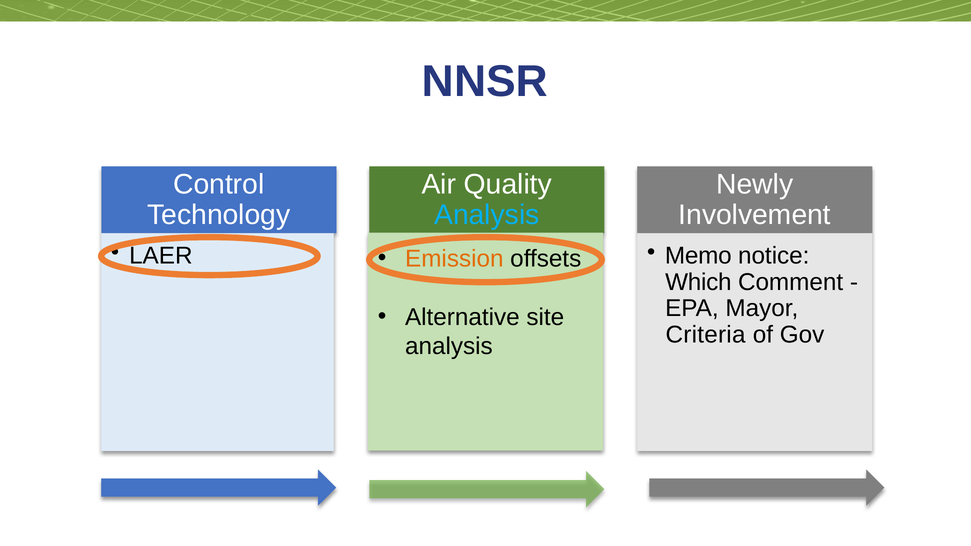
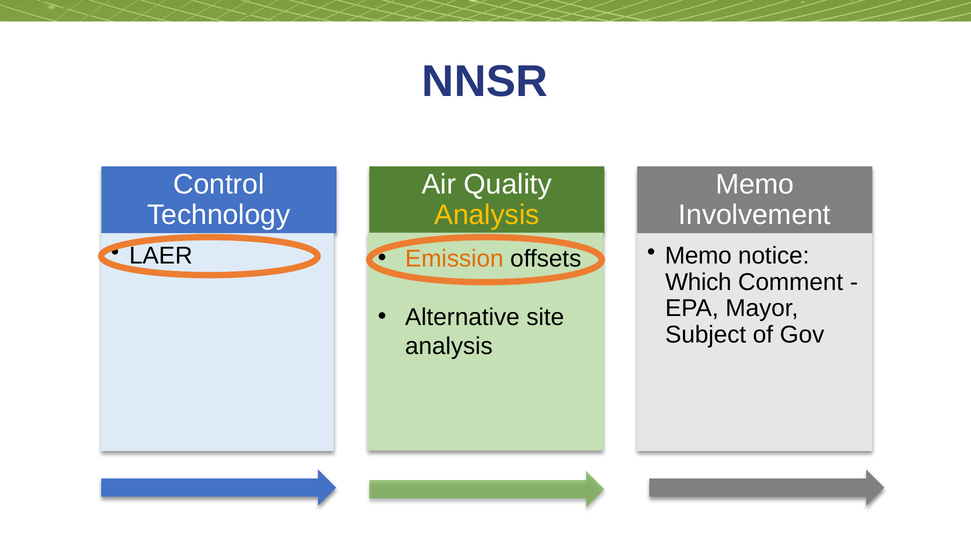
Newly: Newly -> Memo (755, 184)
Analysis colour: light blue -> yellow (487, 215)
Criteria: Criteria -> Subject (706, 335)
